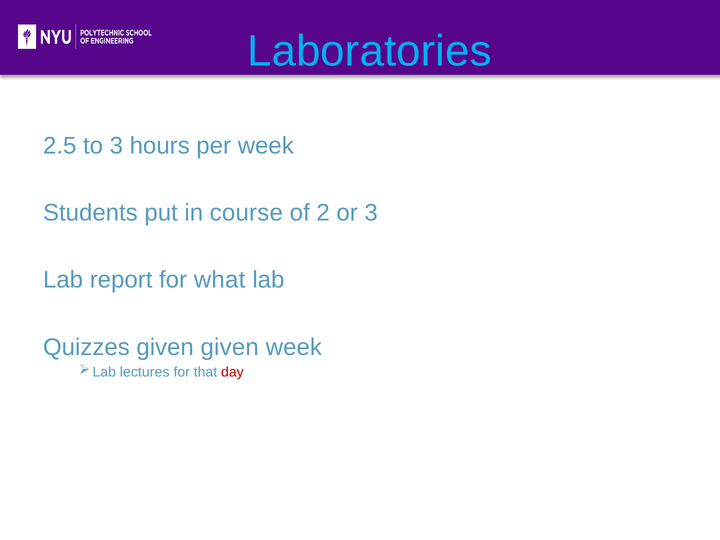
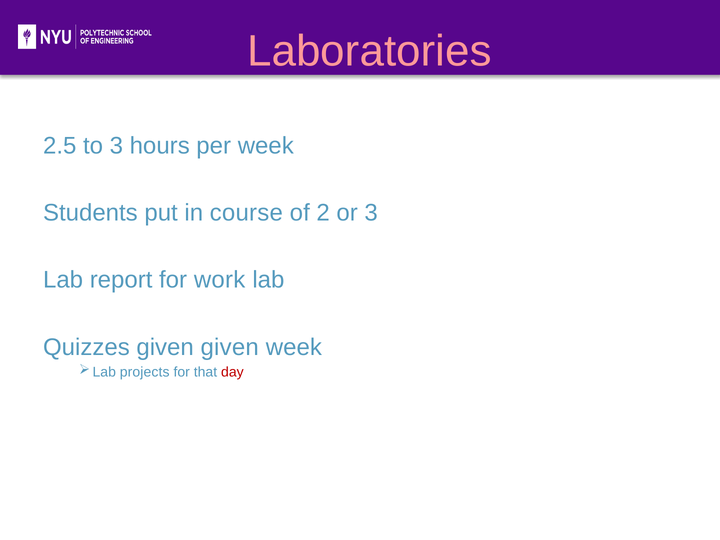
Laboratories colour: light blue -> pink (369, 51)
what: what -> work (220, 280)
lectures: lectures -> projects (145, 372)
